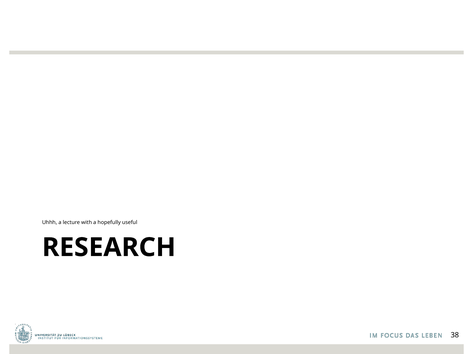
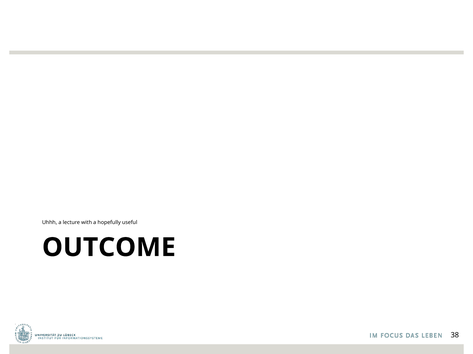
RESEARCH: RESEARCH -> OUTCOME (109, 248)
